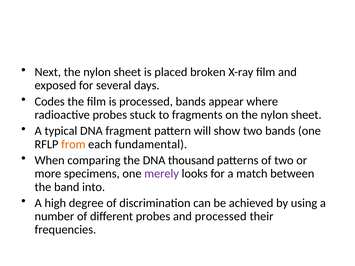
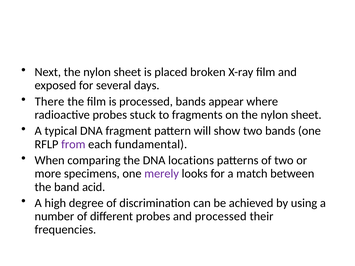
Codes: Codes -> There (50, 102)
from colour: orange -> purple (73, 144)
thousand: thousand -> locations (191, 161)
into: into -> acid (94, 187)
